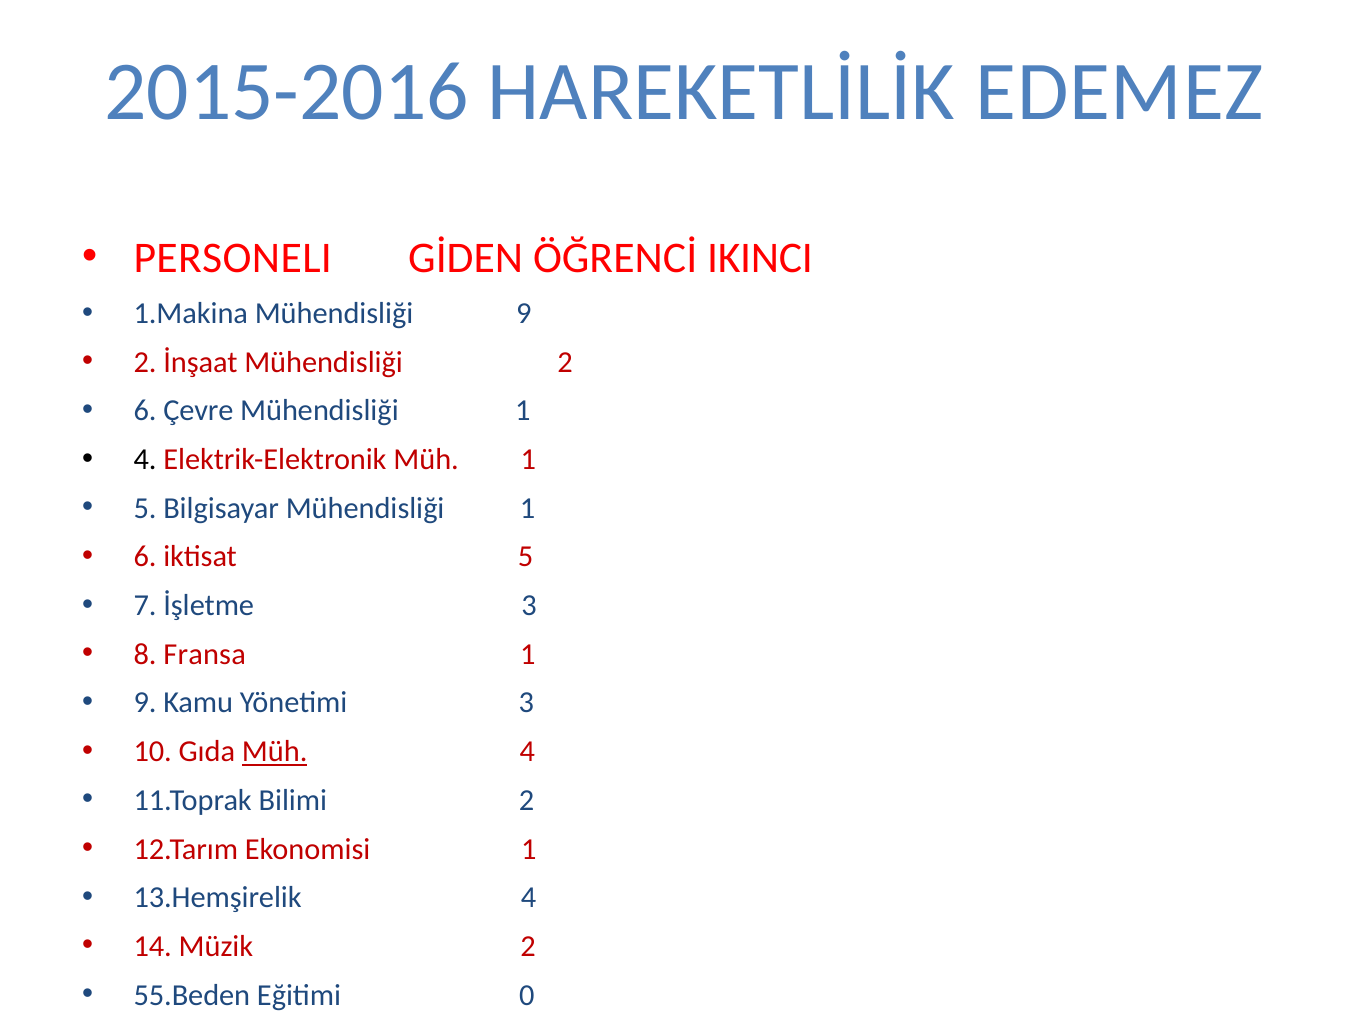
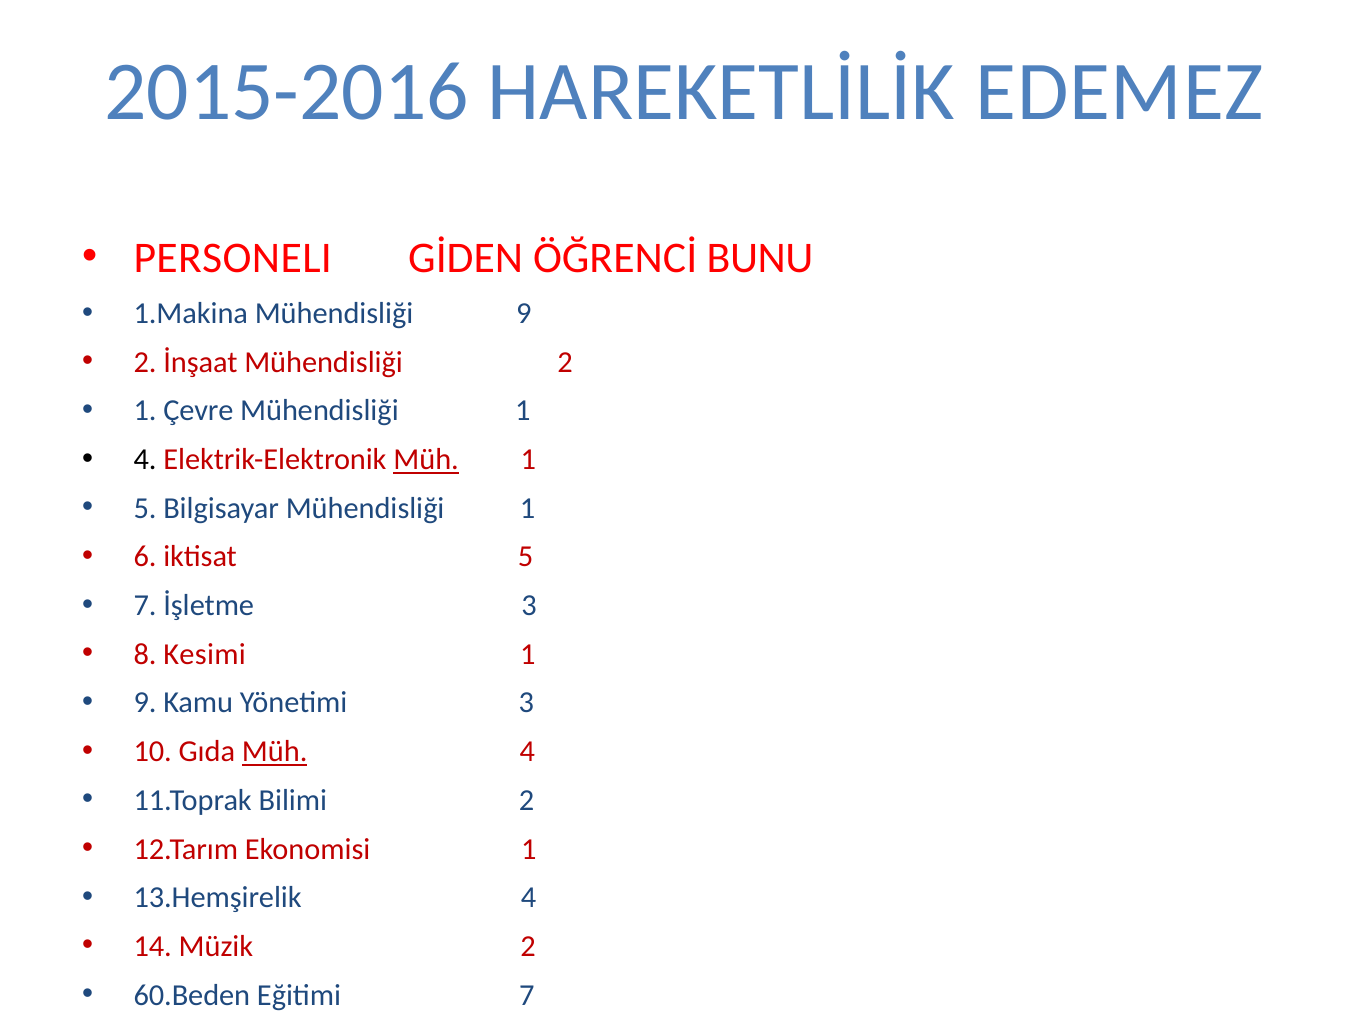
IKINCI: IKINCI -> BUNU (760, 258)
6: 6 -> 1 (145, 411)
Müh underline: none -> present (426, 459)
Fransa: Fransa -> Kesimi (205, 654)
55.Beden: 55.Beden -> 60.Beden (192, 995)
Eğitimi 0: 0 -> 7 (527, 995)
